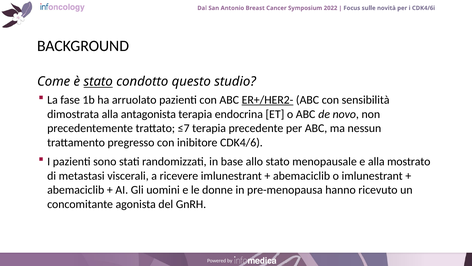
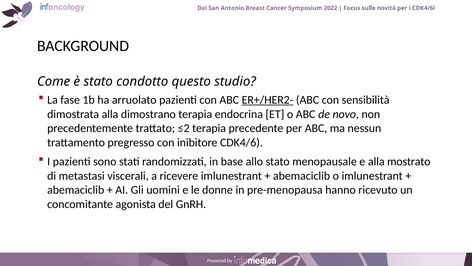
stato underline: present -> none (98, 81)
antagonista: antagonista -> dimostrano (148, 114)
≤7: ≤7 -> ≤2 (184, 128)
